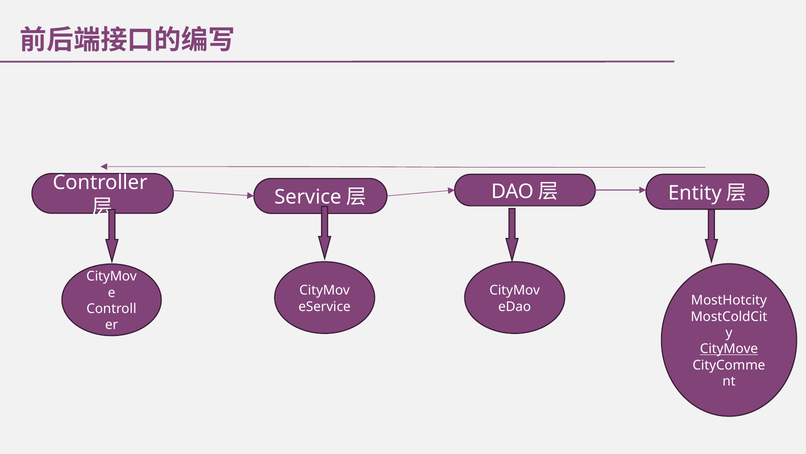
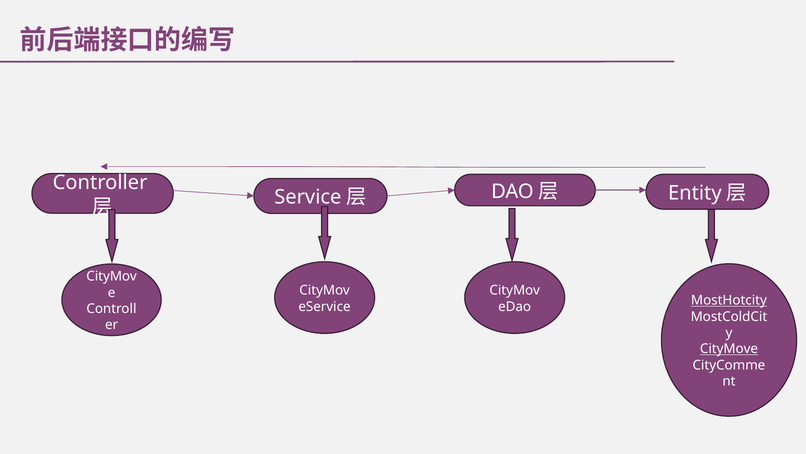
MostHotcity underline: none -> present (729, 300)
